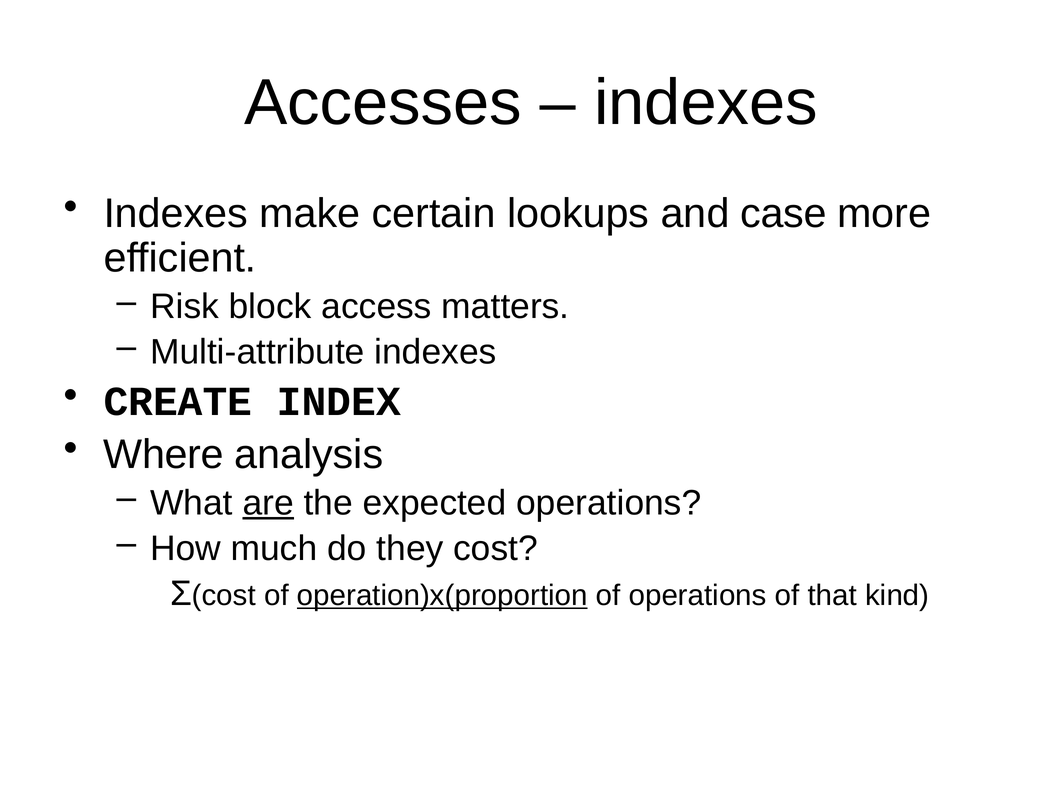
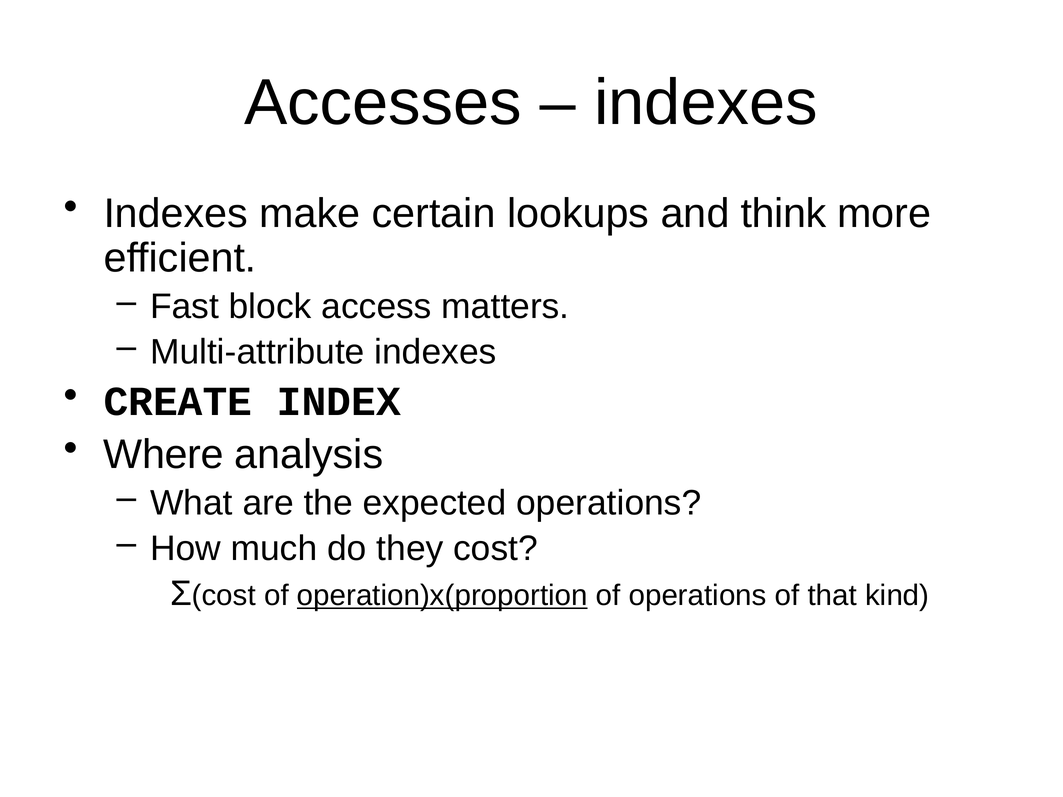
case: case -> think (784, 213)
Risk: Risk -> Fast (185, 307)
are underline: present -> none (268, 503)
